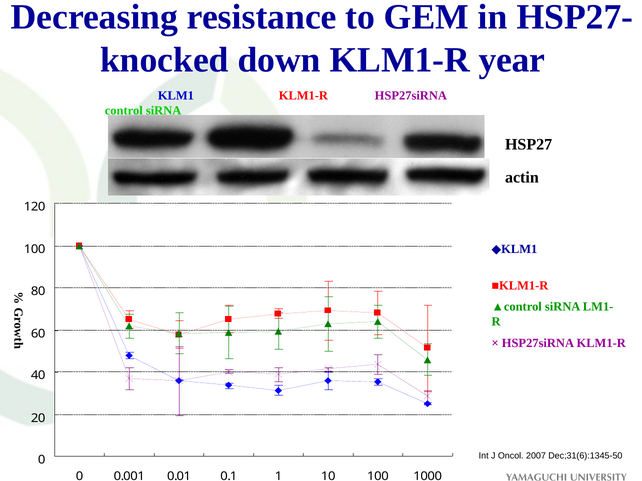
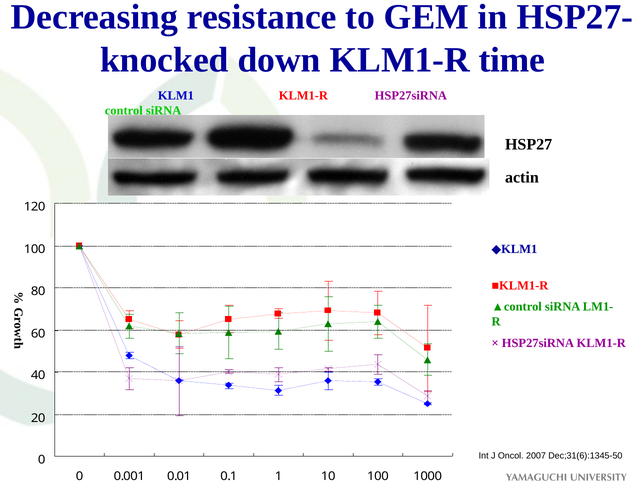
year: year -> time (512, 60)
